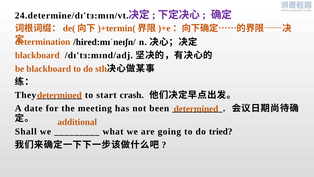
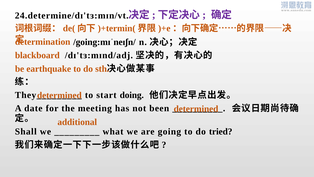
/hired:mɪˈneɪʃn/: /hired:mɪˈneɪʃn/ -> /going:mɪˈneɪʃn/ (104, 42)
be blackboard: blackboard -> earthquake (49, 69)
crash: crash -> doing (132, 95)
